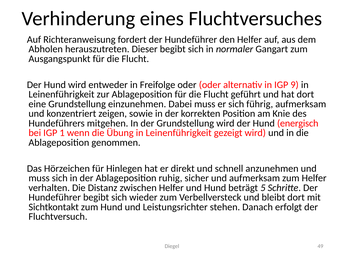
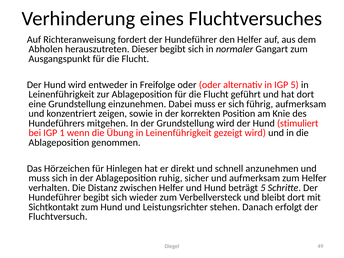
IGP 9: 9 -> 5 (295, 85)
energisch: energisch -> stimuliert (298, 123)
